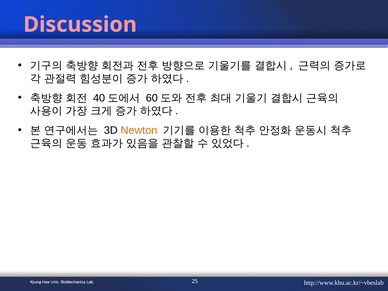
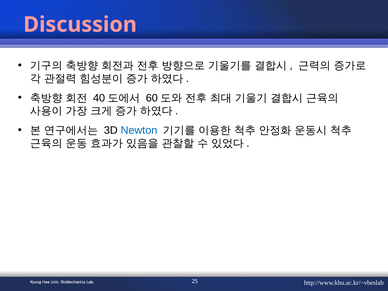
Newton colour: orange -> blue (139, 130)
